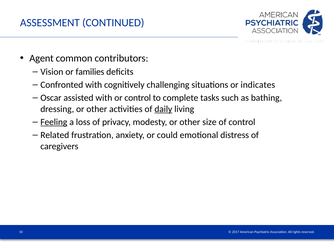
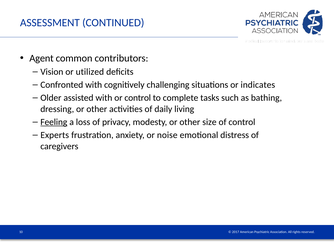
families: families -> utilized (90, 72)
Oscar: Oscar -> Older (51, 98)
daily underline: present -> none (163, 109)
Related: Related -> Experts (55, 135)
could: could -> noise (167, 135)
